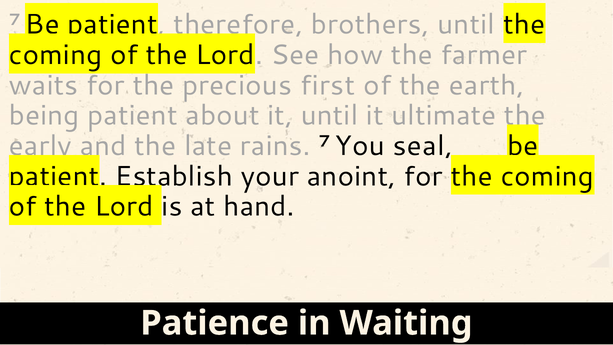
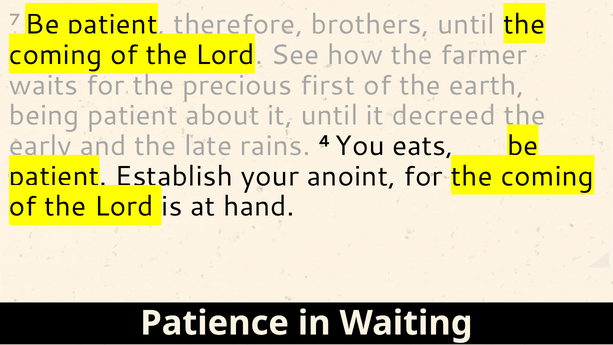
ultimate: ultimate -> decreed (444, 116)
rains 7: 7 -> 4 (325, 141)
seal: seal -> eats (423, 146)
